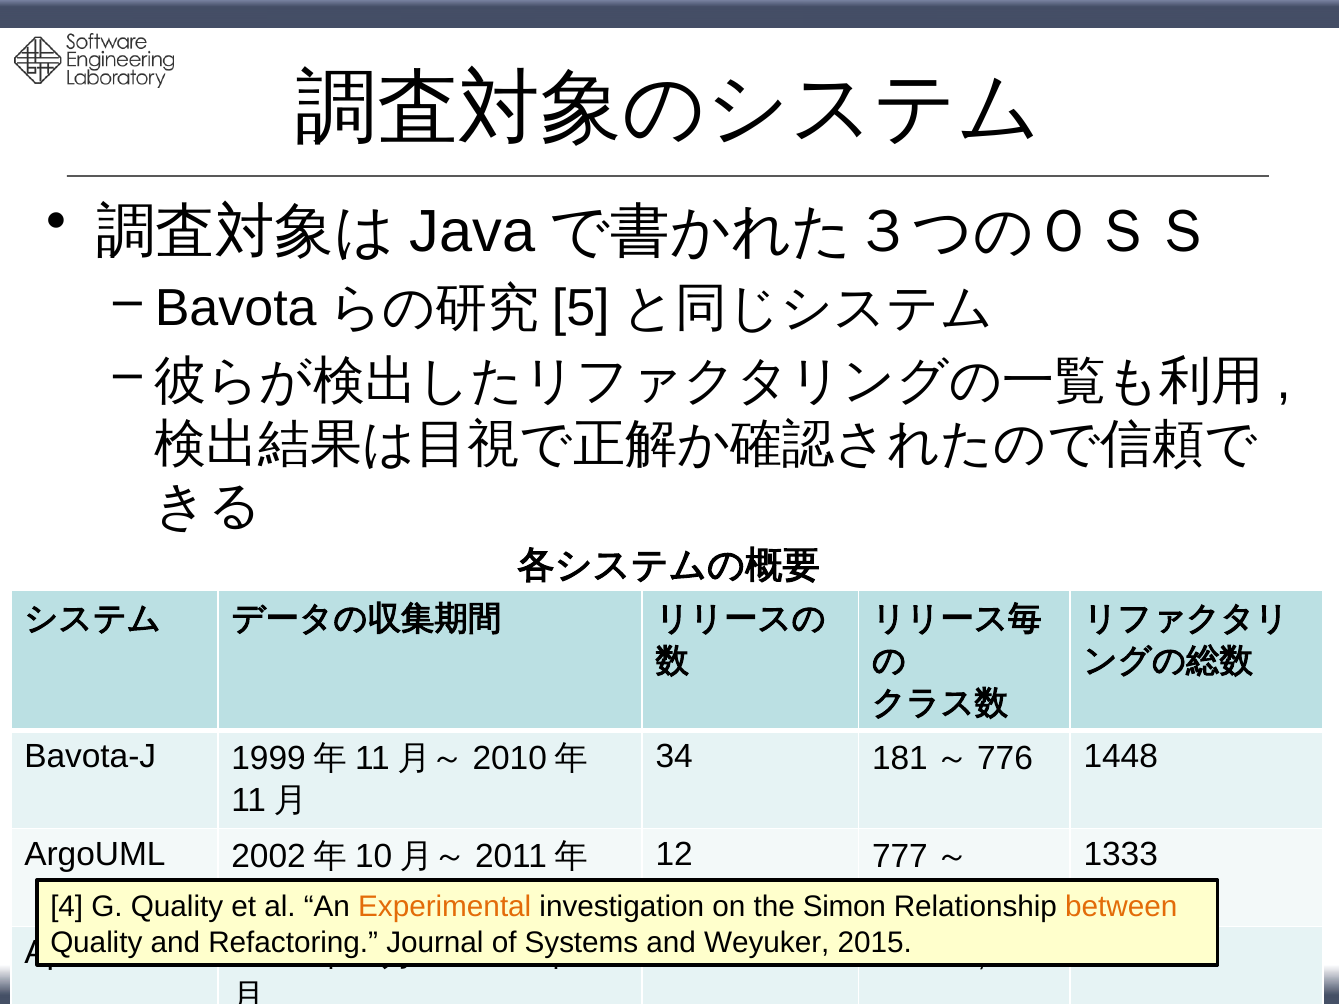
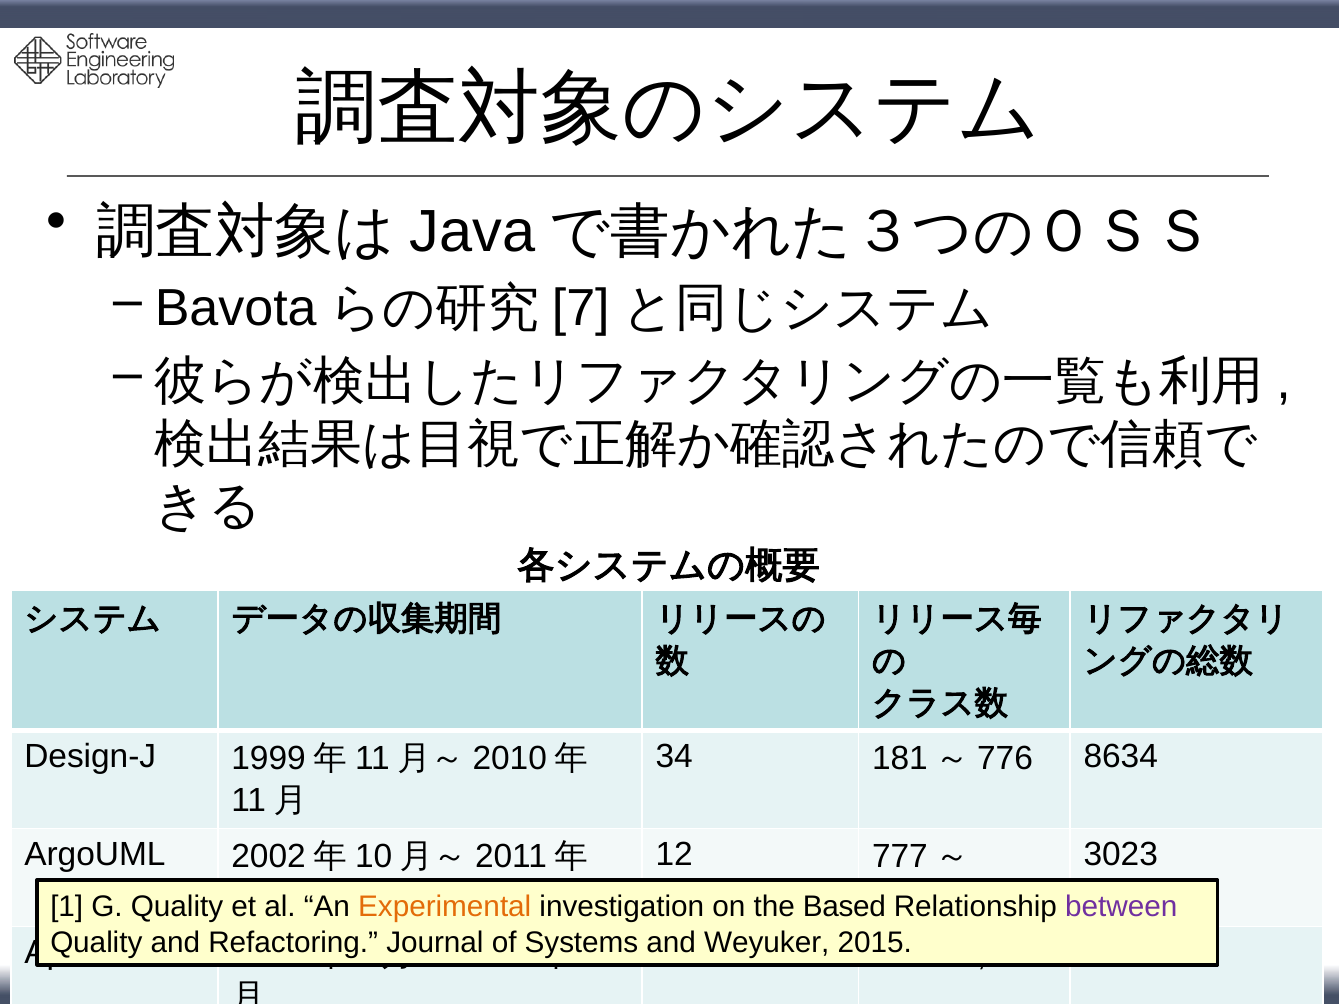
5: 5 -> 7 (581, 309)
Bavota-J: Bavota-J -> Design-J (90, 757)
1448: 1448 -> 8634 (1121, 757)
1333: 1333 -> 3023 (1121, 855)
4: 4 -> 1 (67, 907)
Simon: Simon -> Based (844, 907)
between colour: orange -> purple (1121, 907)
